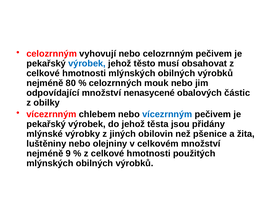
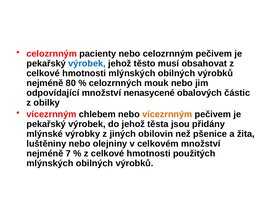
vyhovují: vyhovují -> pacienty (98, 54)
vícezrnným colour: blue -> orange (167, 114)
9: 9 -> 7 (68, 153)
